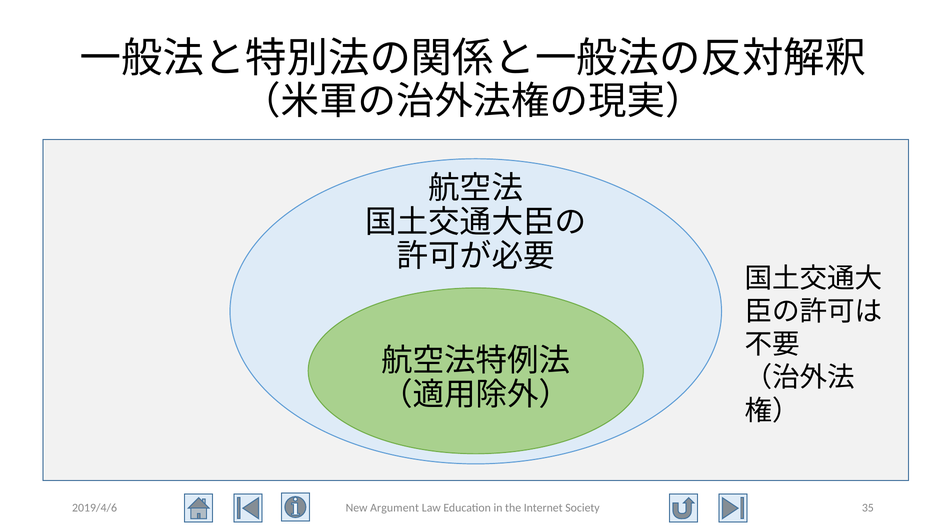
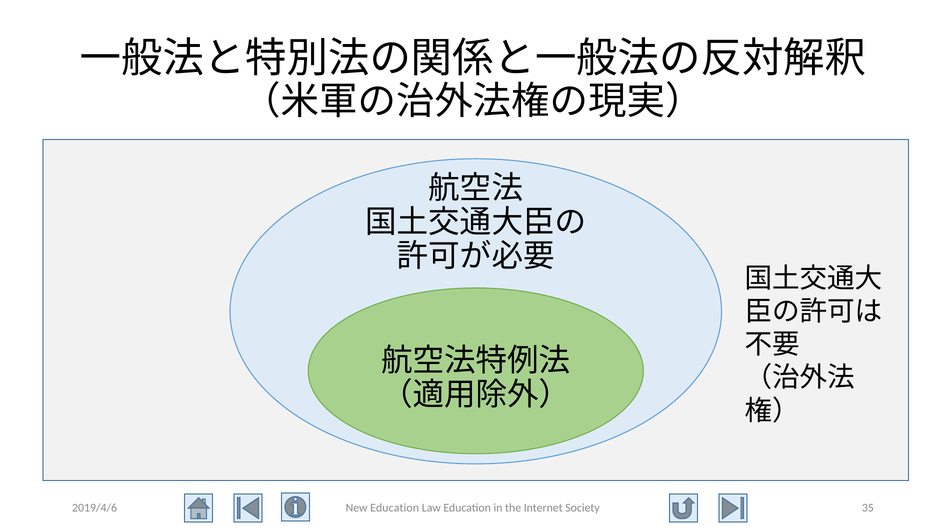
New Argument: Argument -> Education (395, 508)
